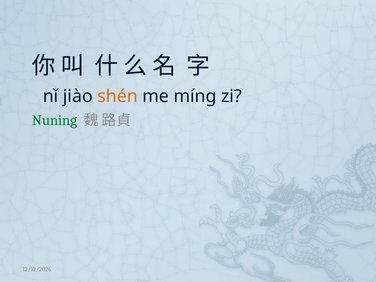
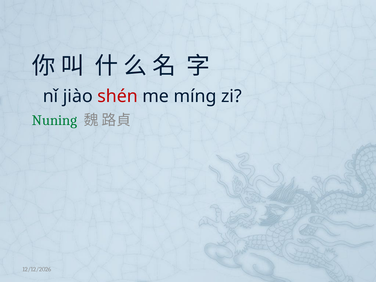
shén colour: orange -> red (118, 96)
